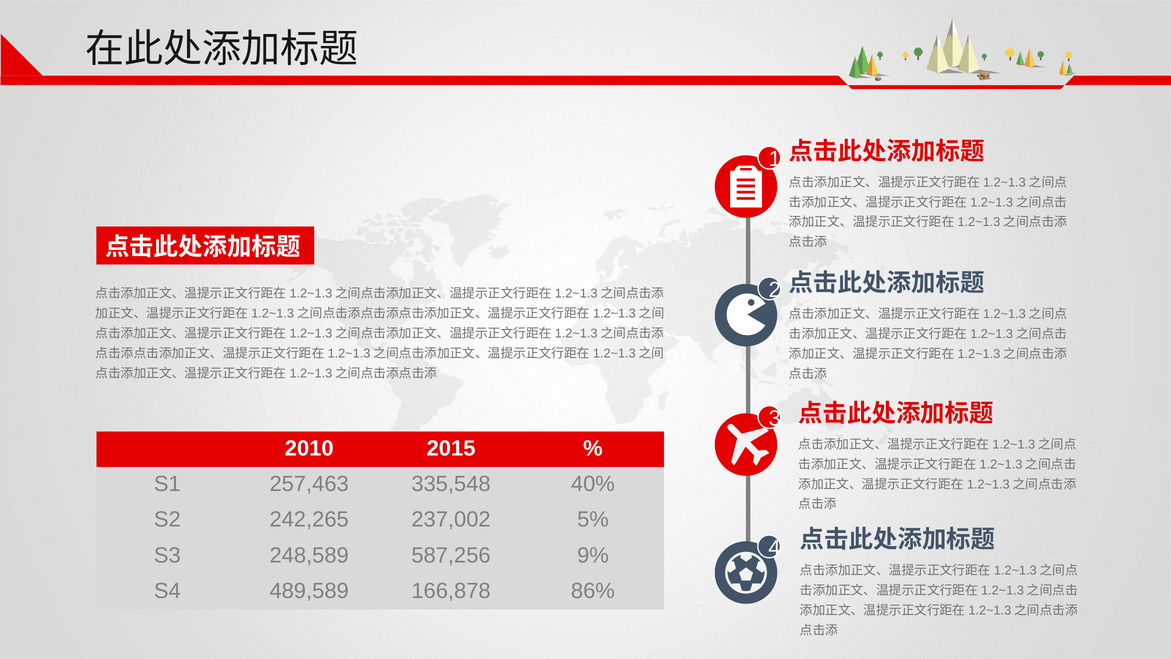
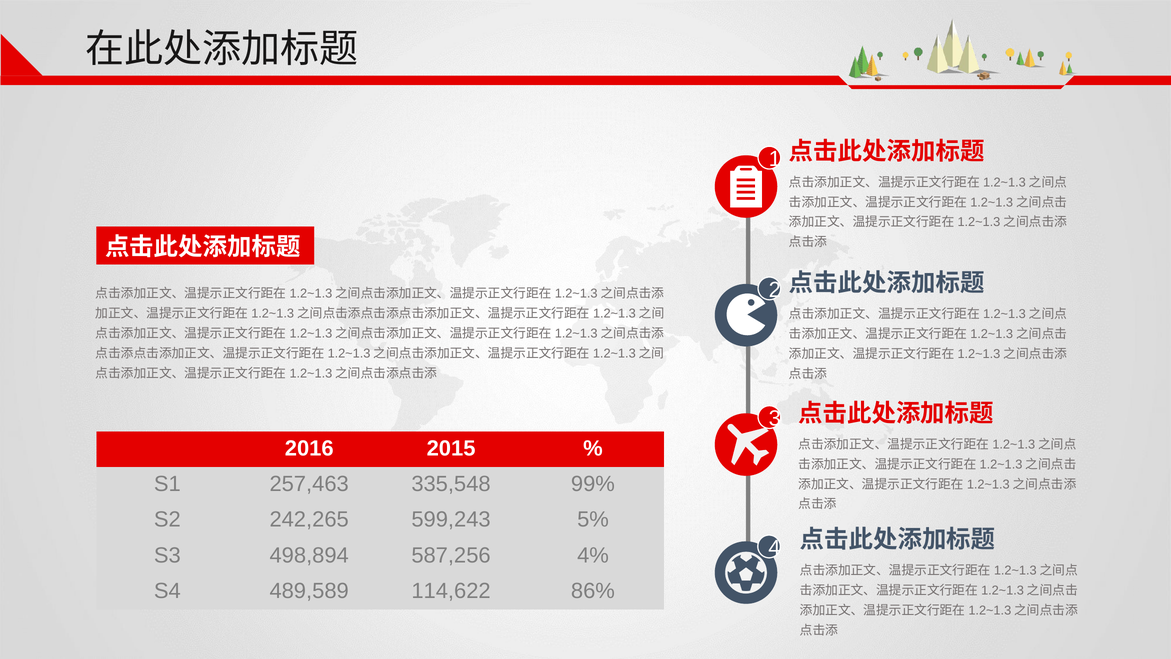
2010: 2010 -> 2016 (309, 448)
40%: 40% -> 99% (593, 484)
237,002: 237,002 -> 599,243 (451, 519)
248,589: 248,589 -> 498,894 (309, 555)
9%: 9% -> 4% (593, 555)
166,878: 166,878 -> 114,622 (451, 591)
